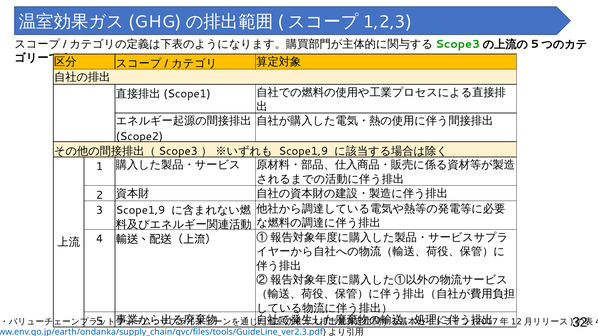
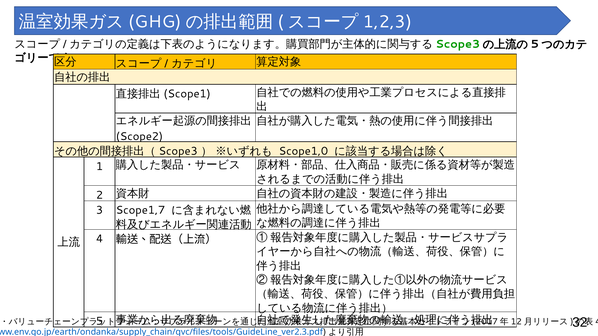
Scope1,9: Scope1,9 -> Scope1,0 (303, 151)
3 Scope1,9: Scope1,9 -> Scope1,7 (140, 210)
